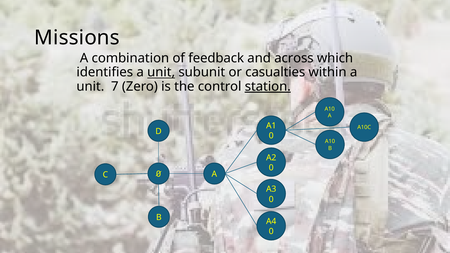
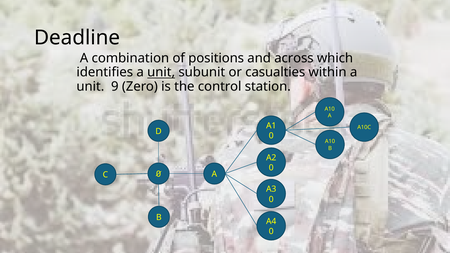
Missions: Missions -> Deadline (77, 38)
feedback: feedback -> positions (216, 58)
7: 7 -> 9 (115, 87)
station underline: present -> none (268, 87)
